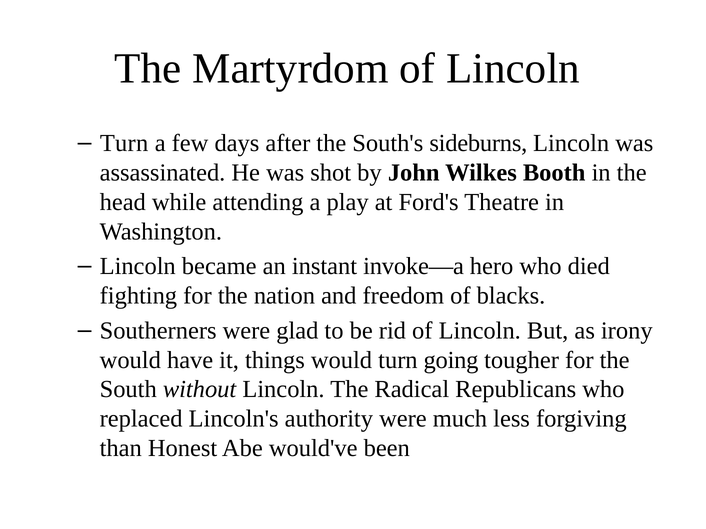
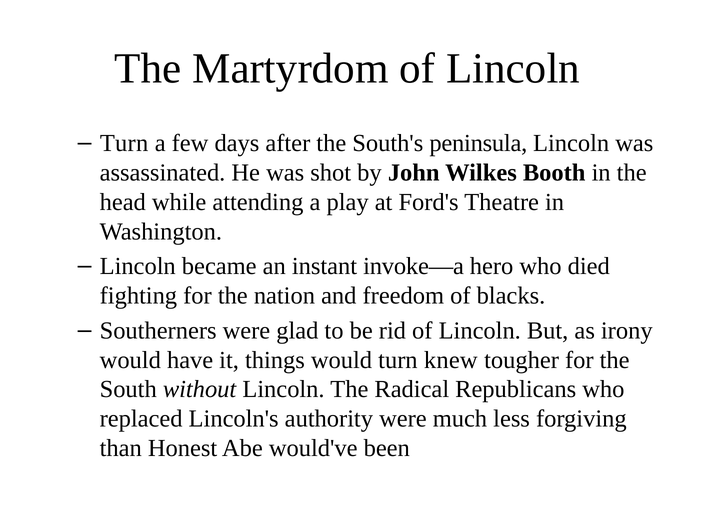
sideburns: sideburns -> peninsula (478, 144)
going: going -> knew (451, 360)
